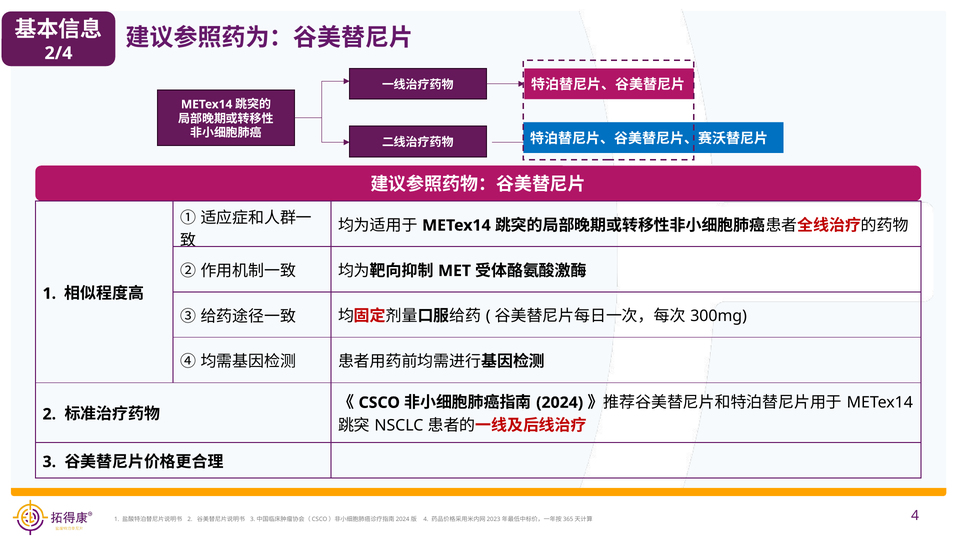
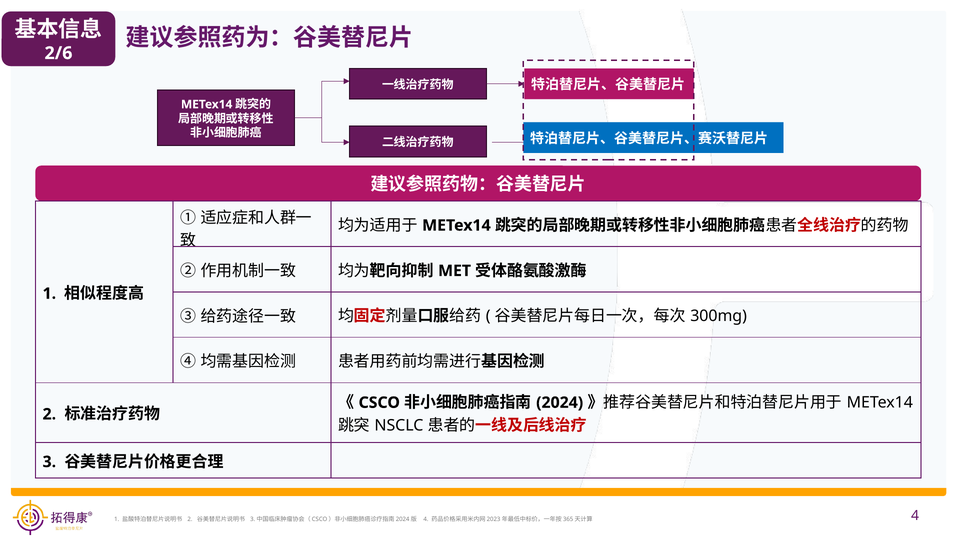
2/4: 2/4 -> 2/6 (58, 53)
